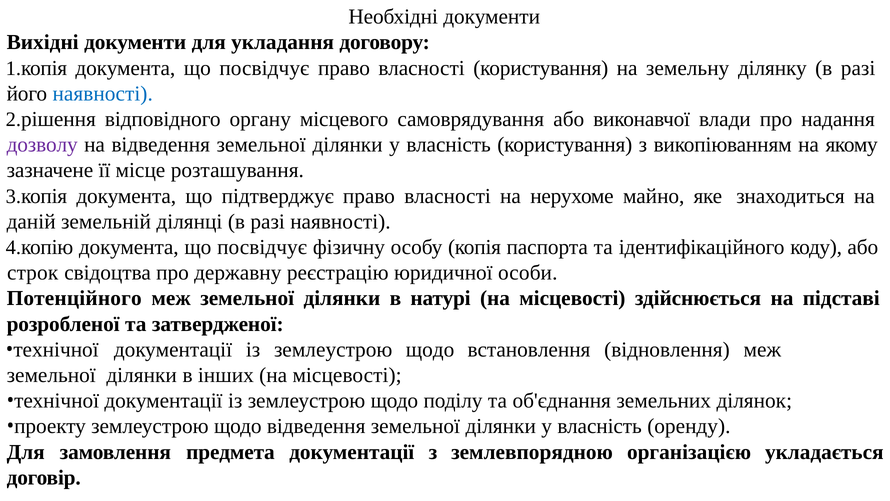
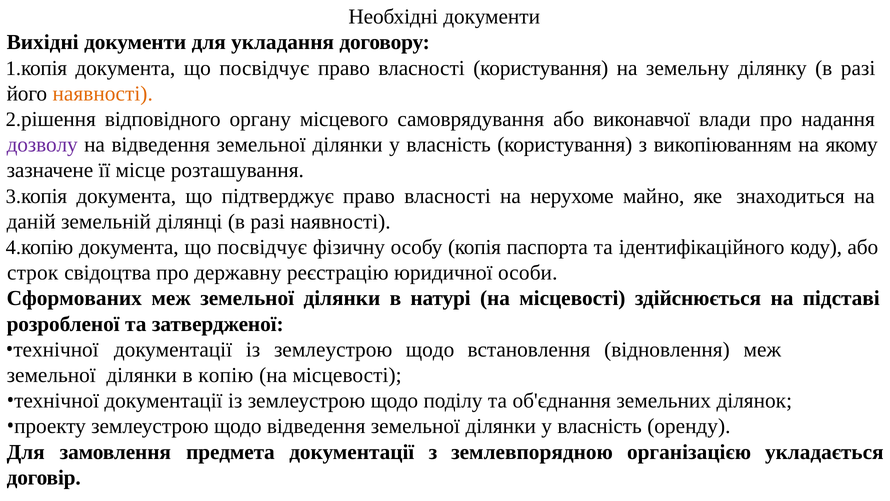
наявності colour: blue -> orange (103, 94)
Потенційного: Потенційного -> Сформованих (74, 298)
інших: інших -> копію (226, 375)
